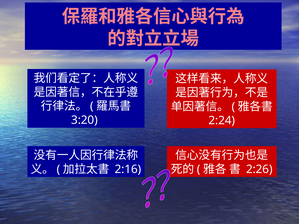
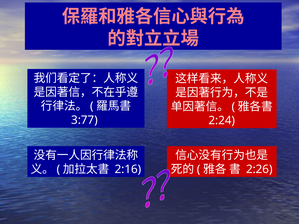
3:20: 3:20 -> 3:77 (84, 120)
